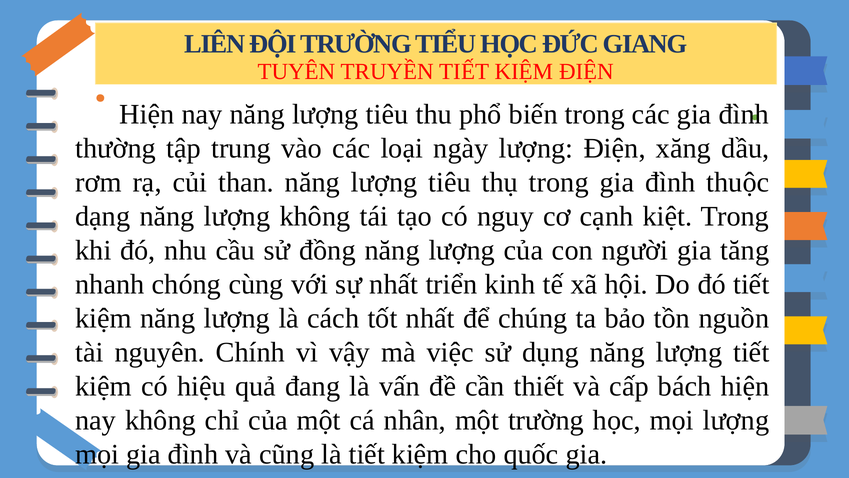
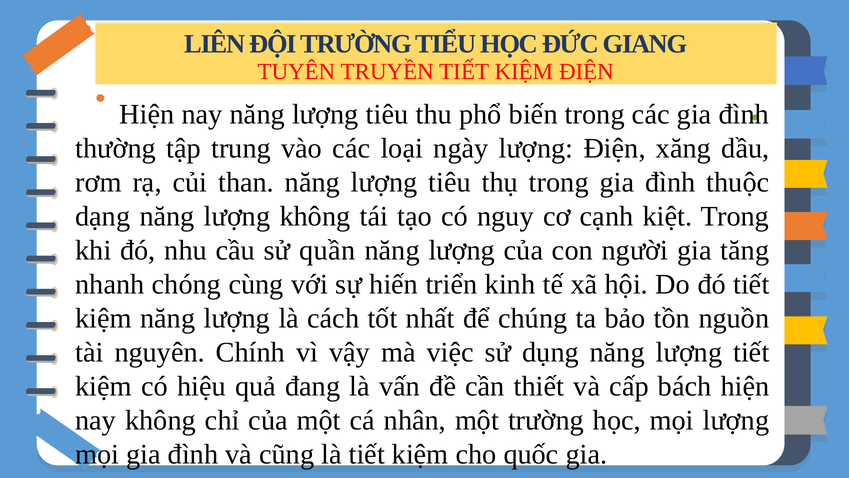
đồng: đồng -> quần (327, 250)
sự nhất: nhất -> hiến (394, 284)
